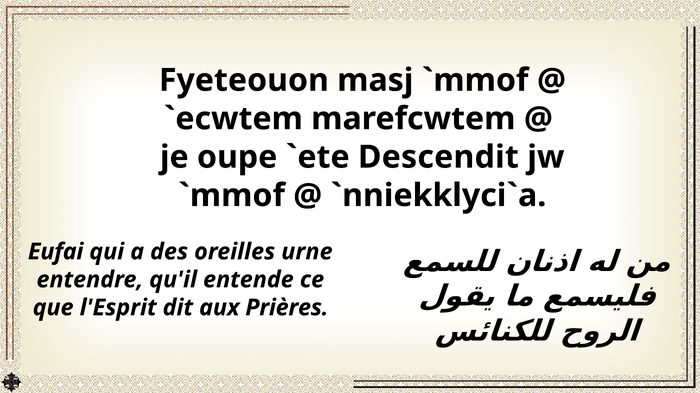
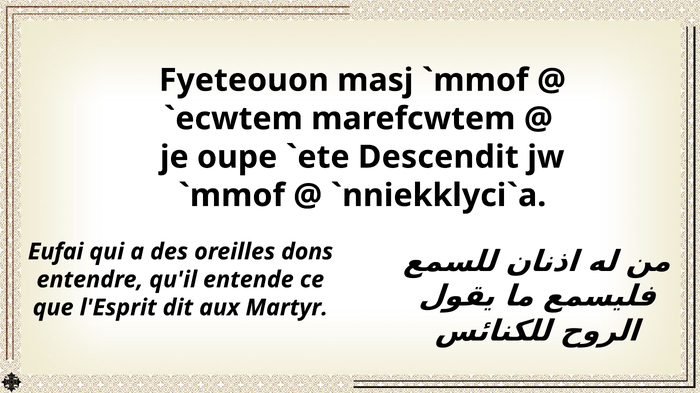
urne: urne -> dons (307, 252)
Prières: Prières -> Martyr (287, 308)
